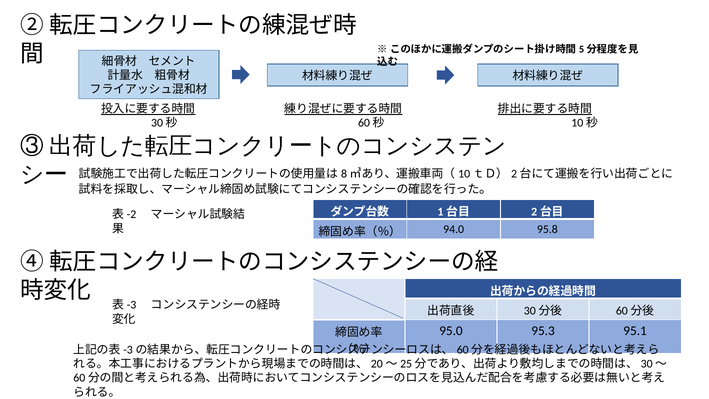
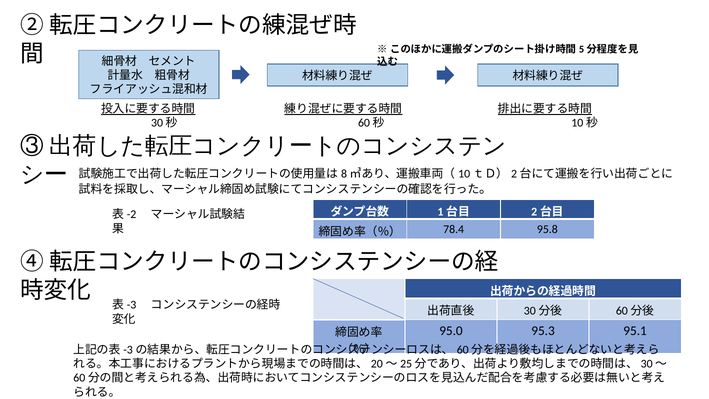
94.0: 94.0 -> 78.4 (454, 229)
